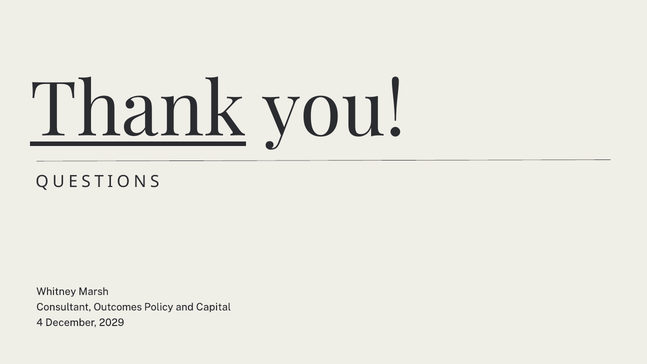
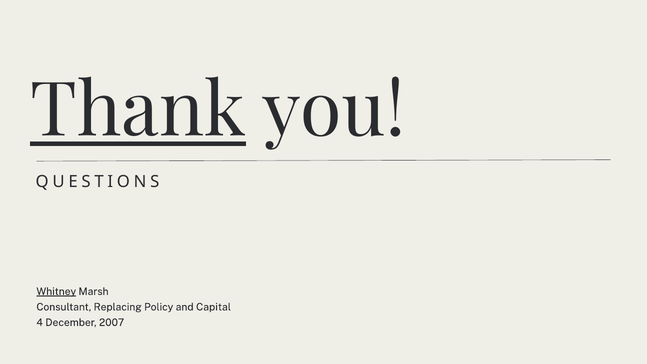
Whitney underline: none -> present (56, 291)
Outcomes: Outcomes -> Replacing (118, 307)
2029: 2029 -> 2007 (112, 322)
